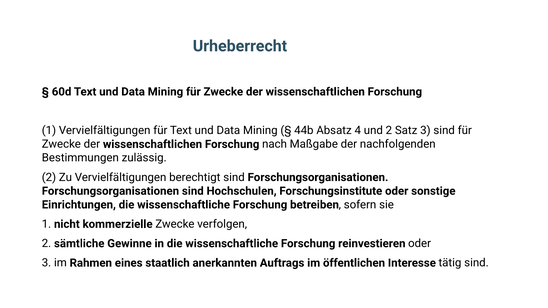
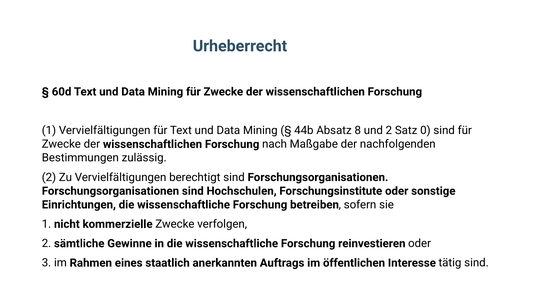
4: 4 -> 8 (358, 131)
Satz 3: 3 -> 0 (425, 131)
